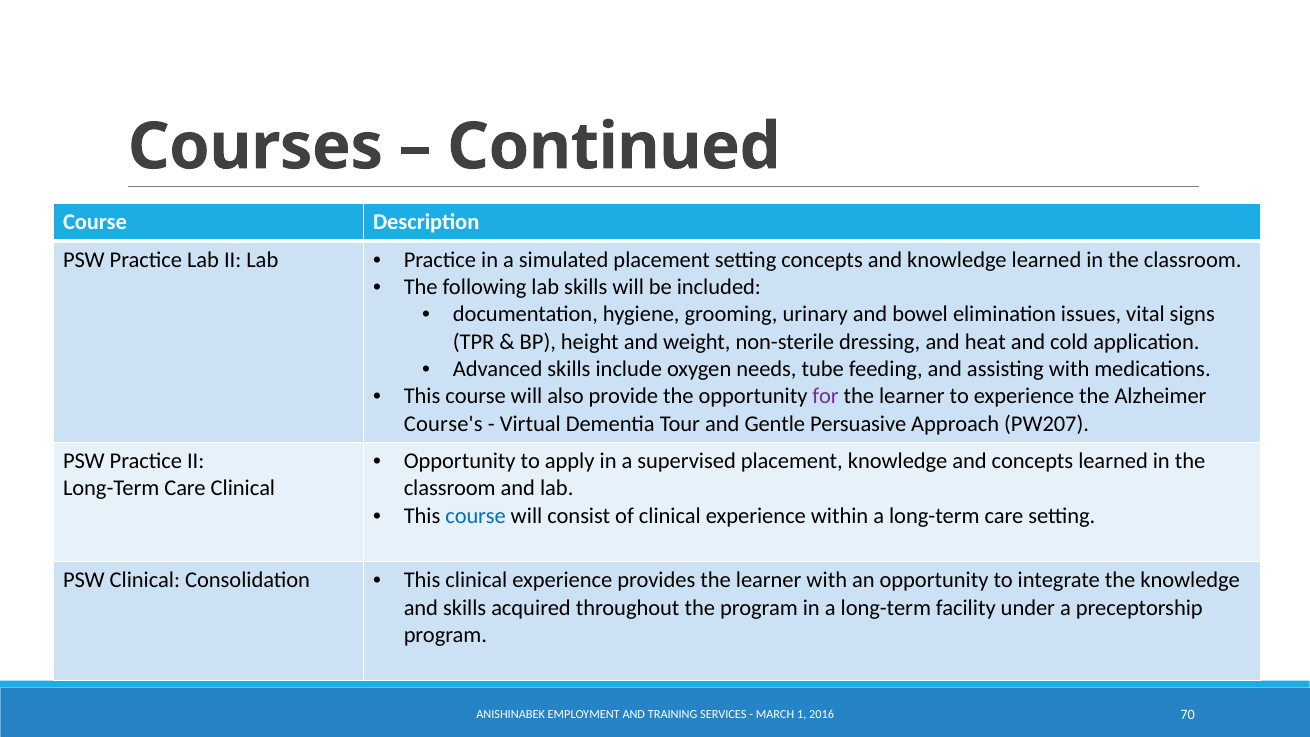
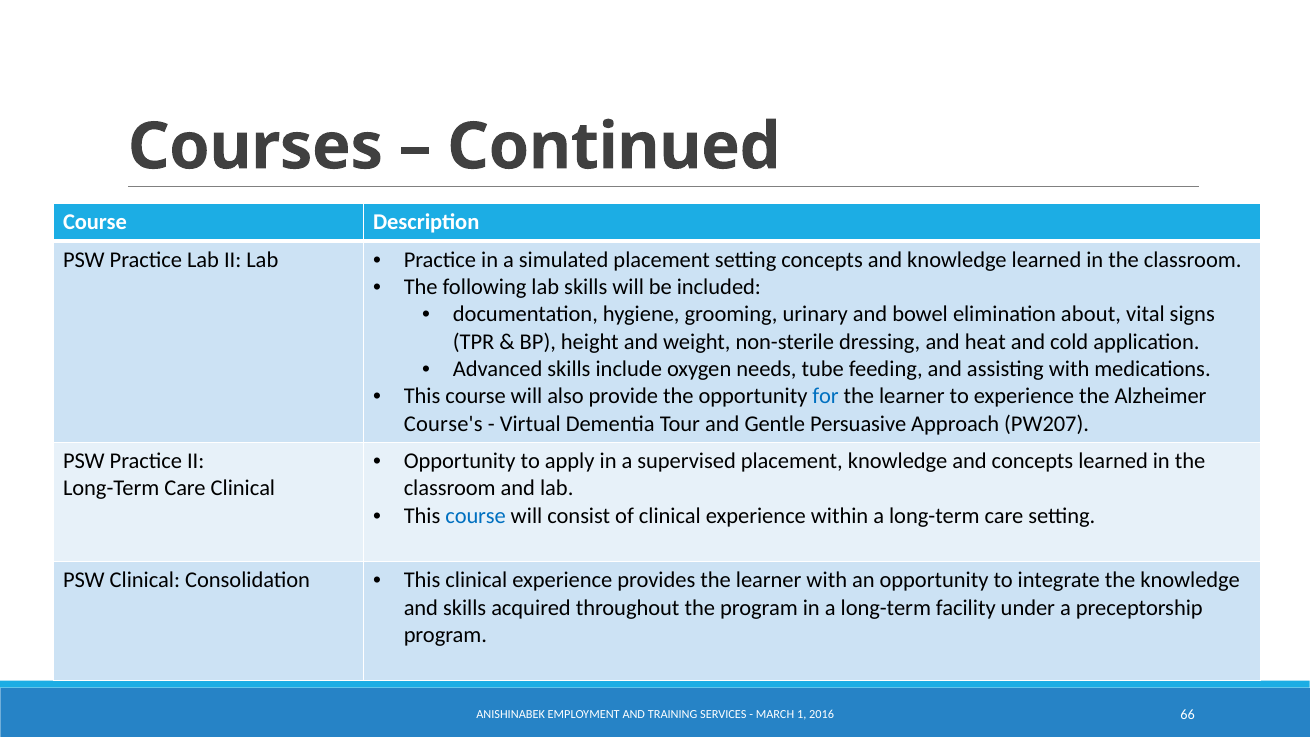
issues: issues -> about (1091, 314)
for colour: purple -> blue (826, 396)
70: 70 -> 66 (1188, 715)
